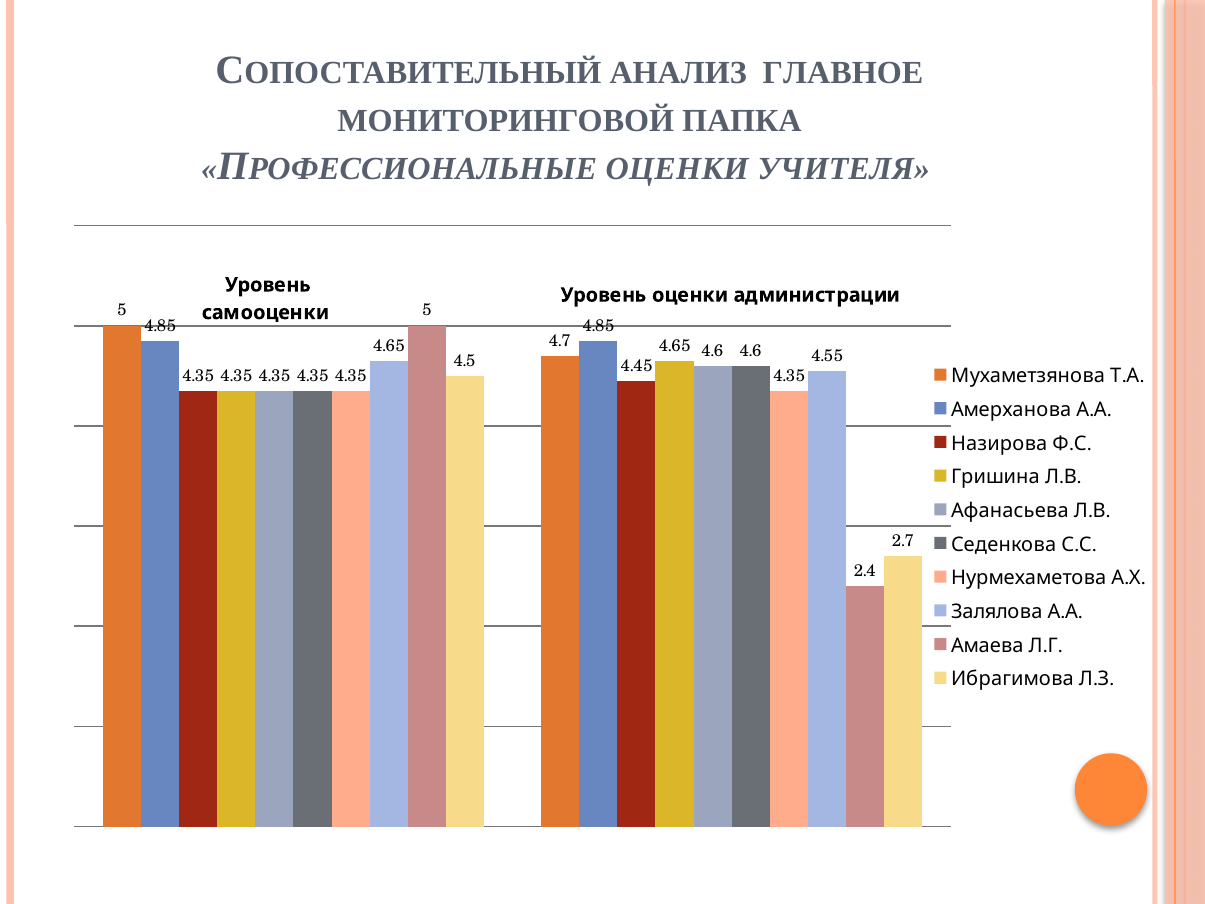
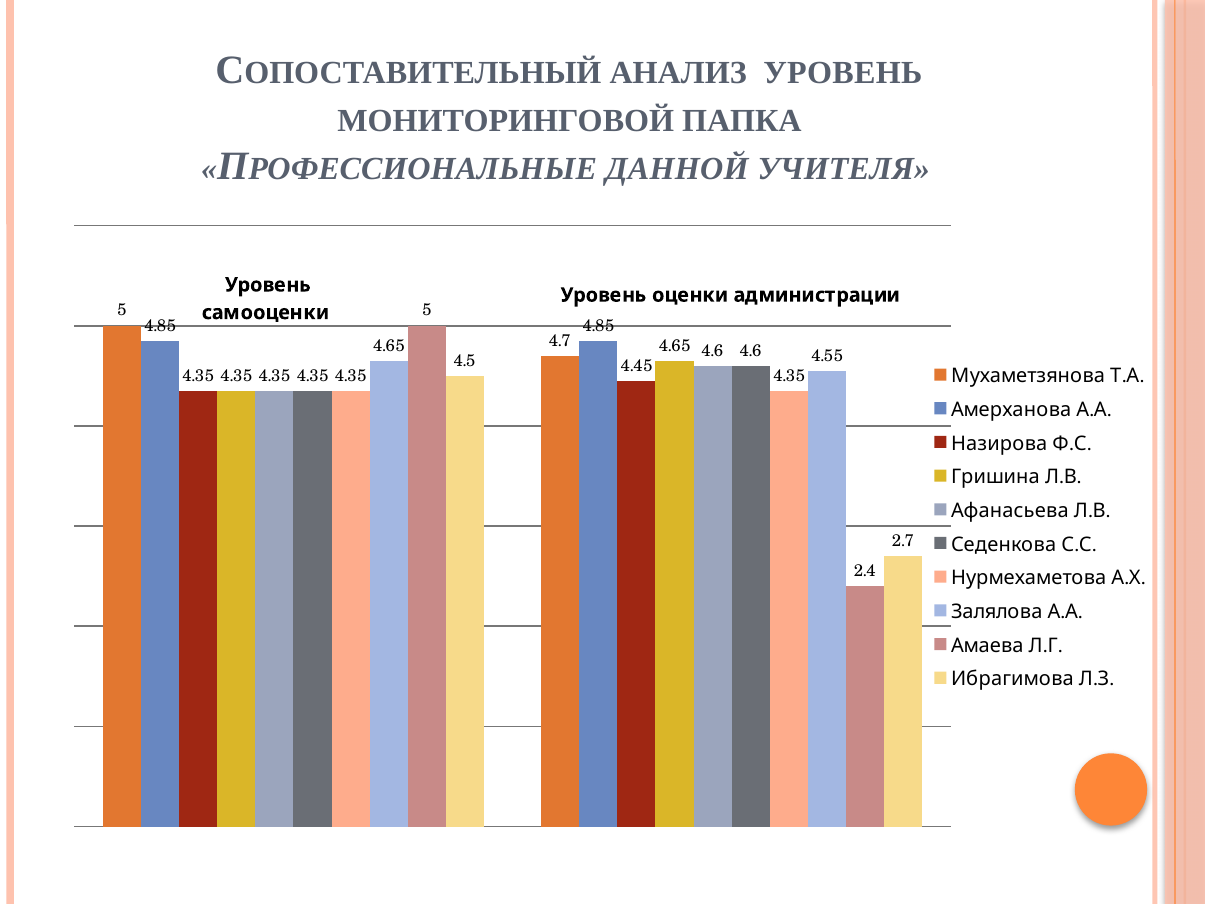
АНАЛИЗ ГЛАВНОЕ: ГЛАВНОЕ -> УРОВЕНЬ (843, 73)
ОЦЕНКИ: ОЦЕНКИ -> ДАННОЙ (677, 169)
